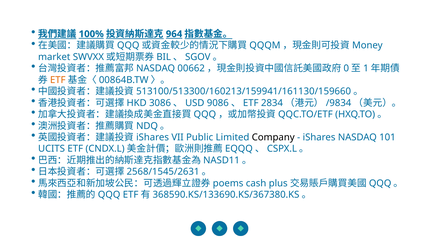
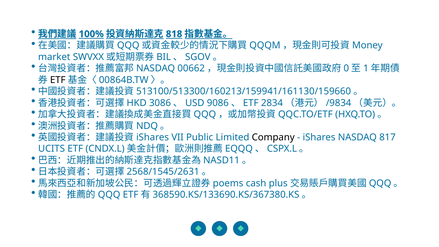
964: 964 -> 818 (174, 34)
ETF colour: orange -> black (58, 80)
101: 101 -> 817 (387, 137)
